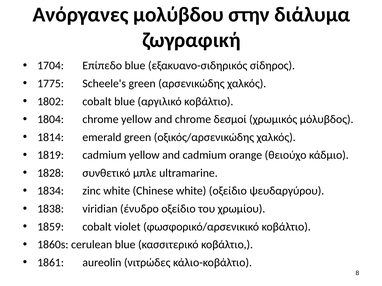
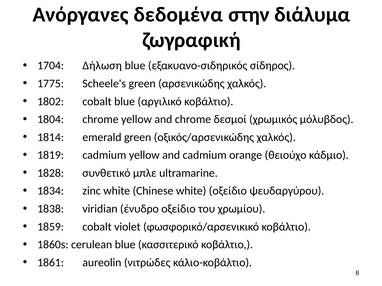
μολύβδου: μολύβδου -> δεδομένα (178, 15)
Επίπεδο: Επίπεδο -> Δήλωση (102, 66)
